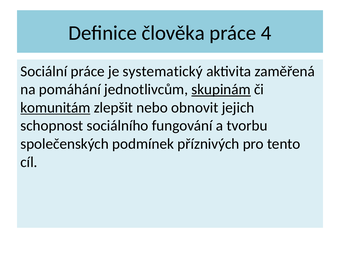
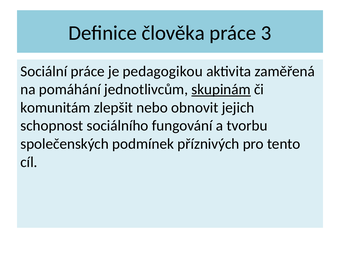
4: 4 -> 3 (266, 33)
systematický: systematický -> pedagogikou (163, 71)
komunitám underline: present -> none (55, 108)
